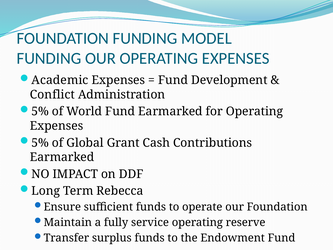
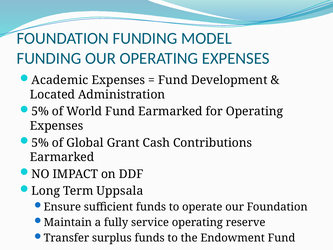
Conflict: Conflict -> Located (52, 95)
Rebecca: Rebecca -> Uppsala (120, 191)
